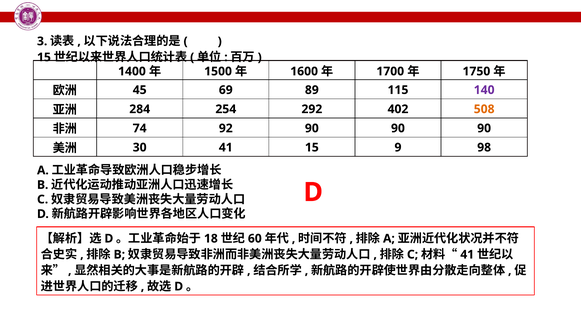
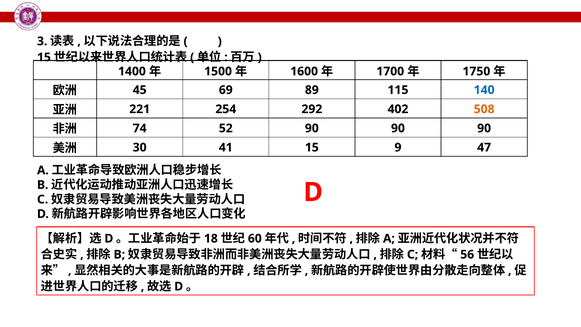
140 colour: purple -> blue (484, 90)
284: 284 -> 221 (140, 109)
92: 92 -> 52 (226, 128)
98: 98 -> 47 (484, 147)
41: 41 -> 56 (467, 254)
